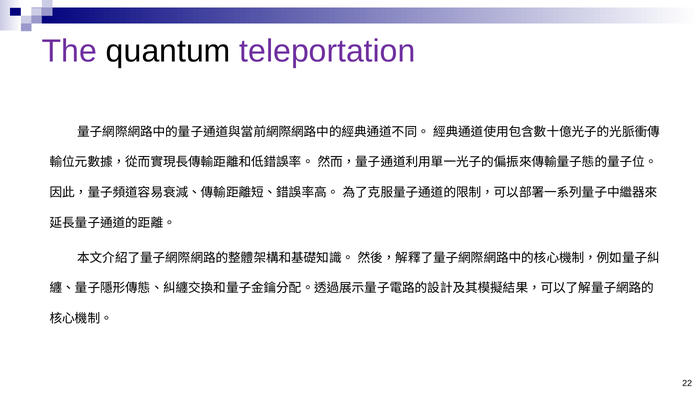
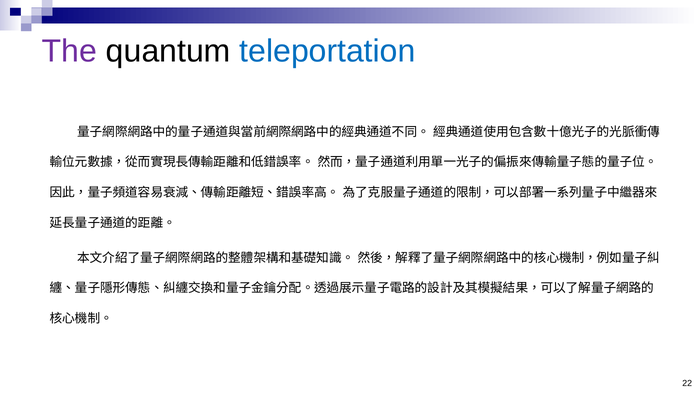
teleportation colour: purple -> blue (327, 51)
